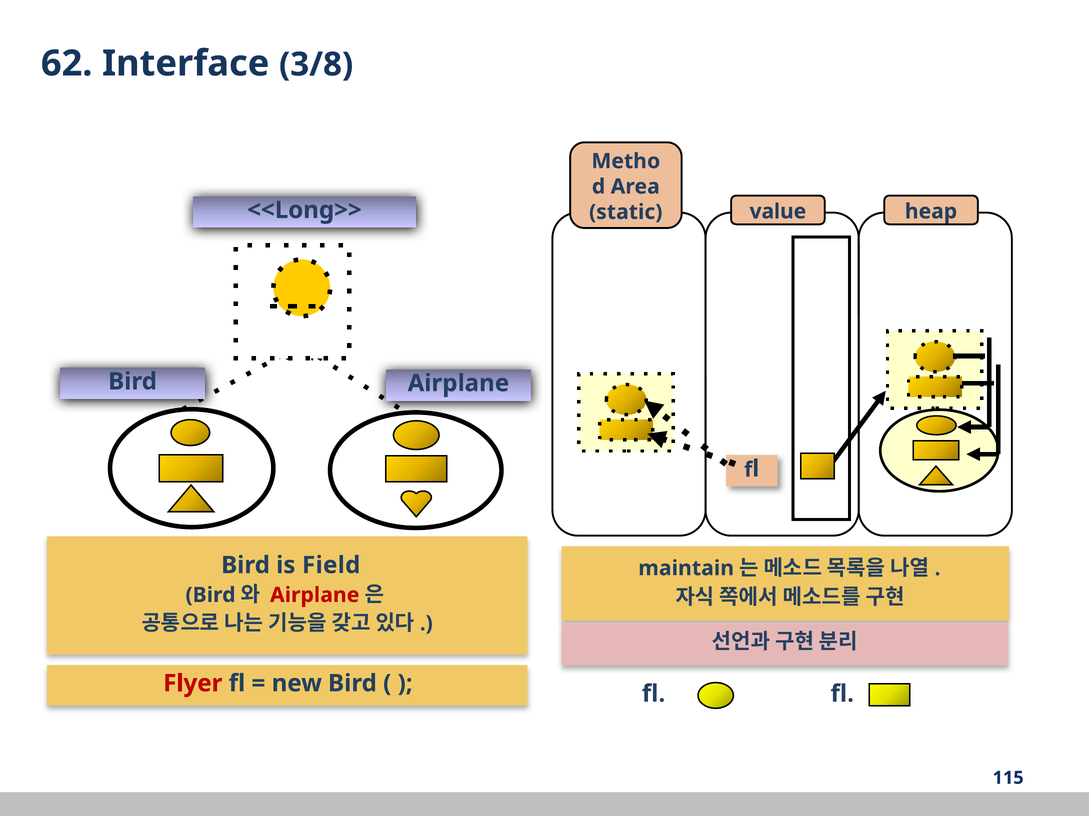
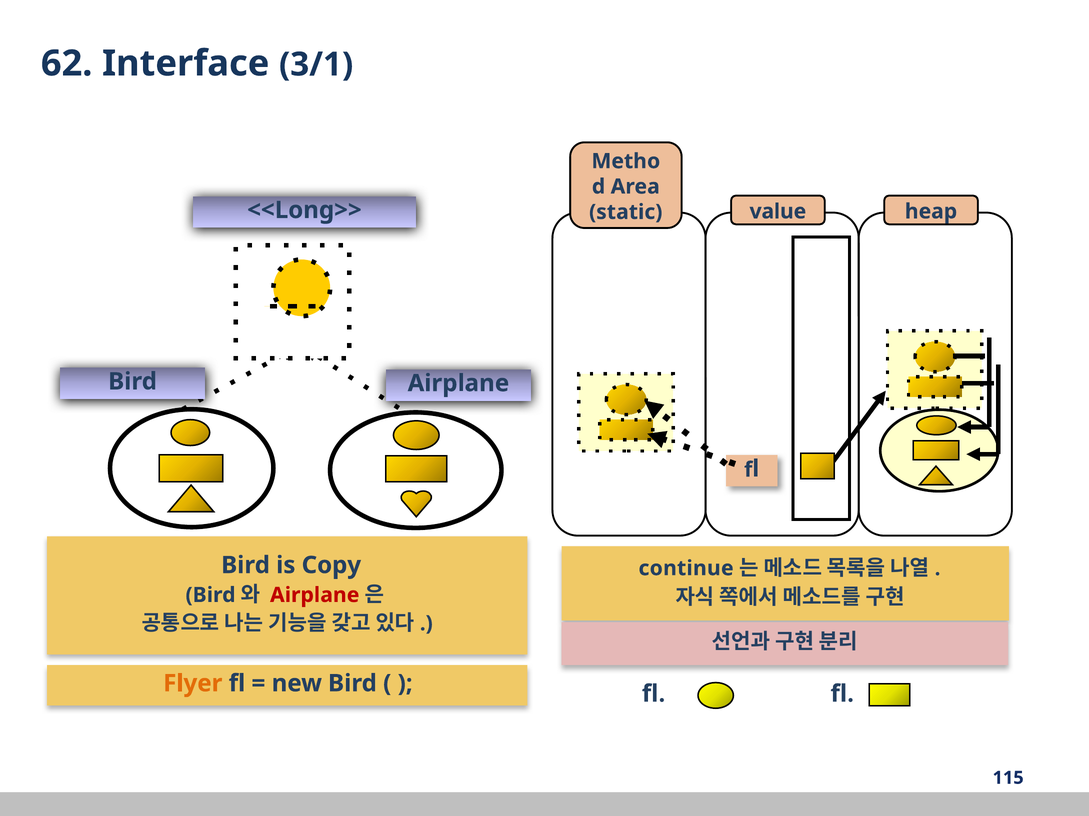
3/8: 3/8 -> 3/1 (316, 65)
Field: Field -> Copy (331, 566)
maintain: maintain -> continue (686, 569)
Flyer colour: red -> orange (193, 684)
